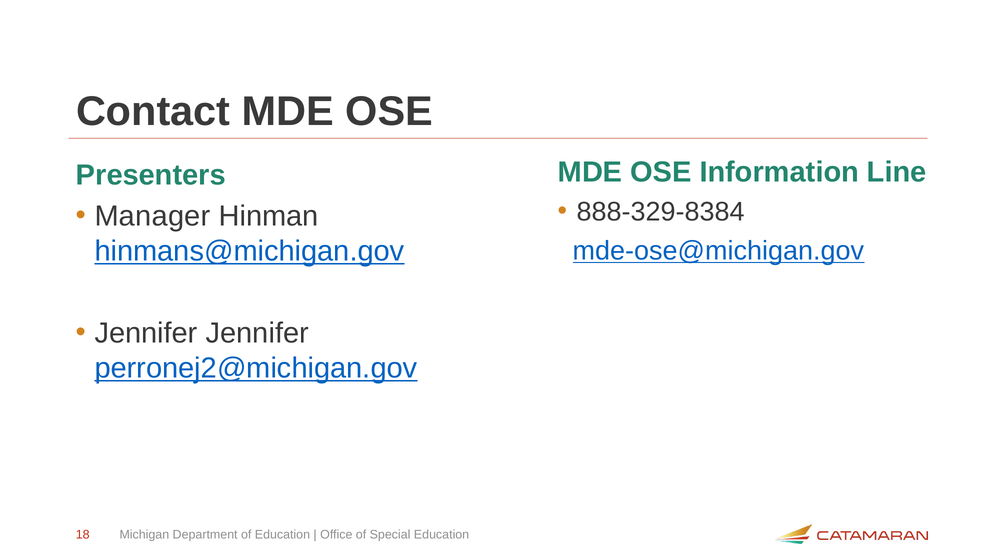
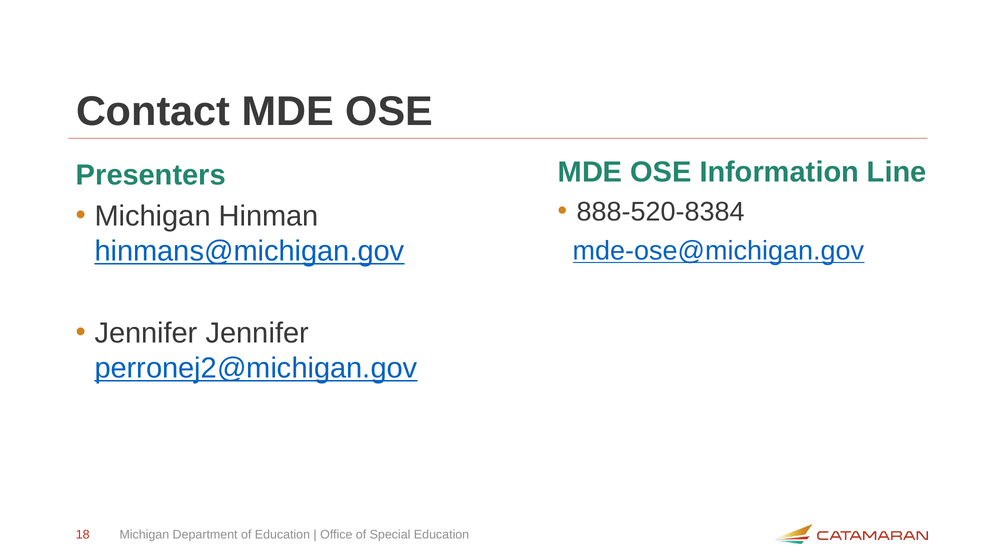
888-329-8384: 888-329-8384 -> 888-520-8384 (661, 212)
Manager: Manager -> Michigan (153, 216)
